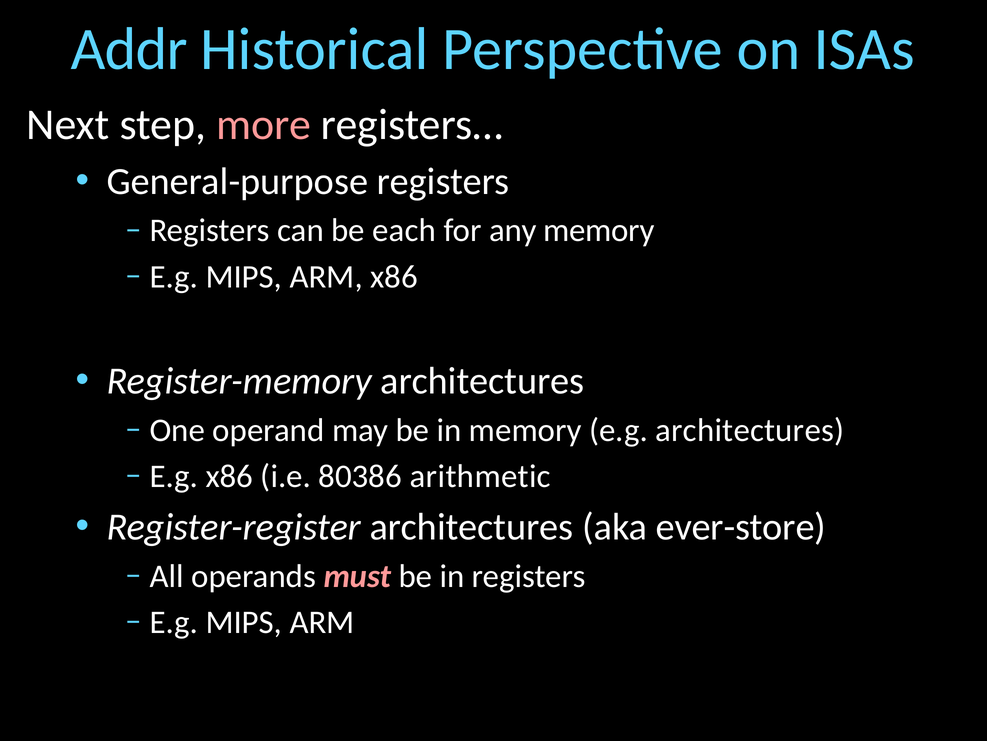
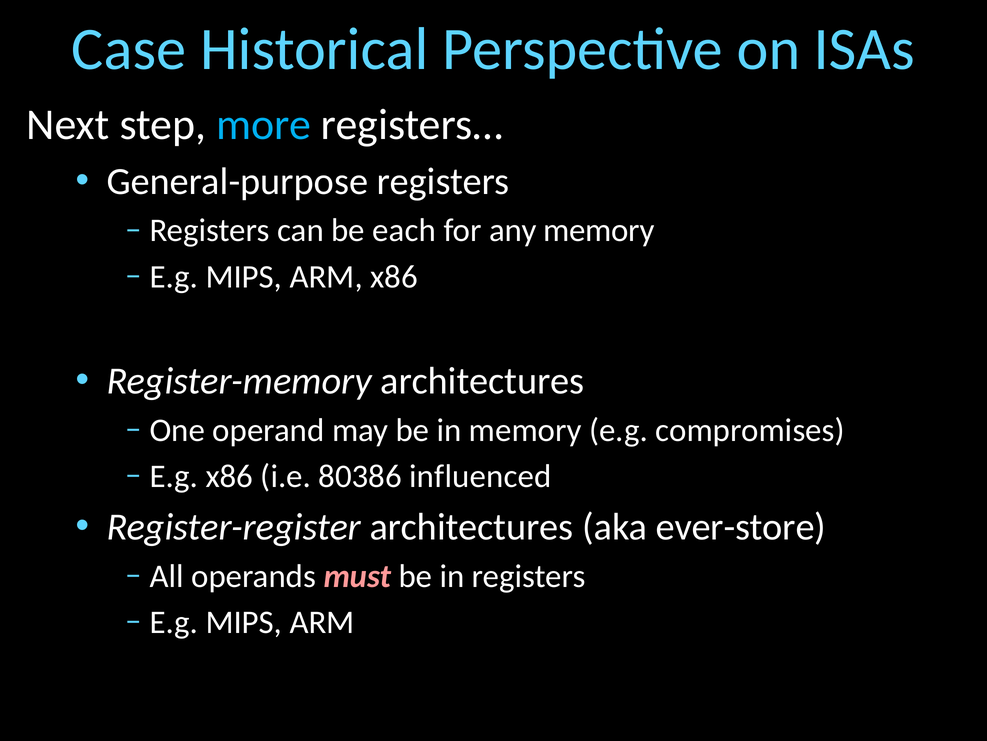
Addr: Addr -> Case (129, 49)
more colour: pink -> light blue (264, 125)
e.g architectures: architectures -> compromises (750, 430)
arithmetic: arithmetic -> influenced (480, 476)
